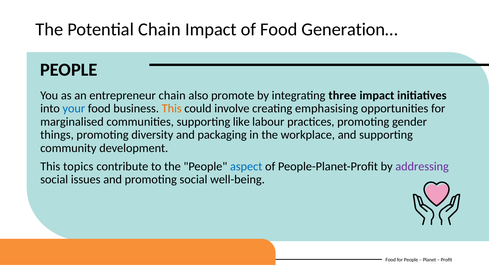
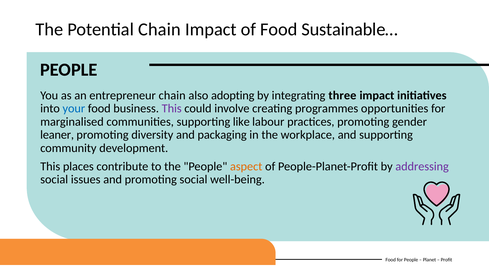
Generation…: Generation… -> Sustainable… (350, 29)
promote: promote -> adopting (233, 95)
This colour: orange -> purple (172, 109)
emphasising: emphasising -> programmes (327, 109)
things: things -> leaner (57, 135)
topics: topics -> places (78, 166)
aspect colour: blue -> orange (246, 166)
